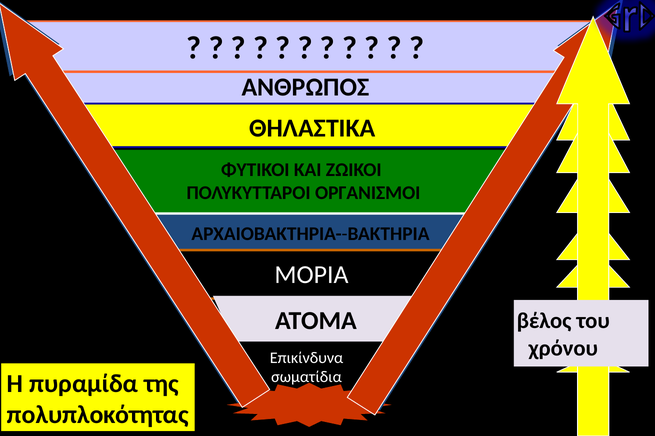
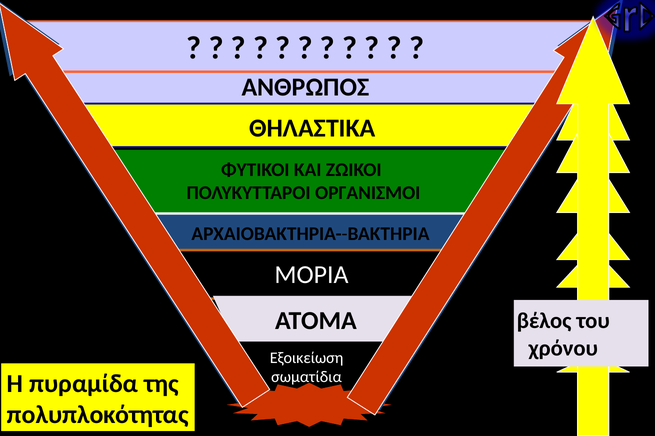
Επικίνδυνα: Επικίνδυνα -> Εξοικείωση (307, 358)
